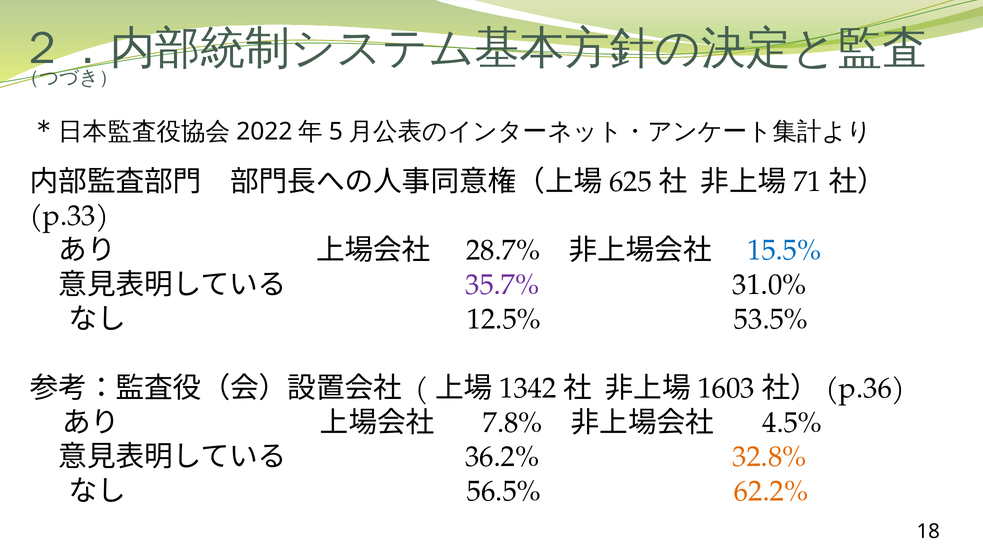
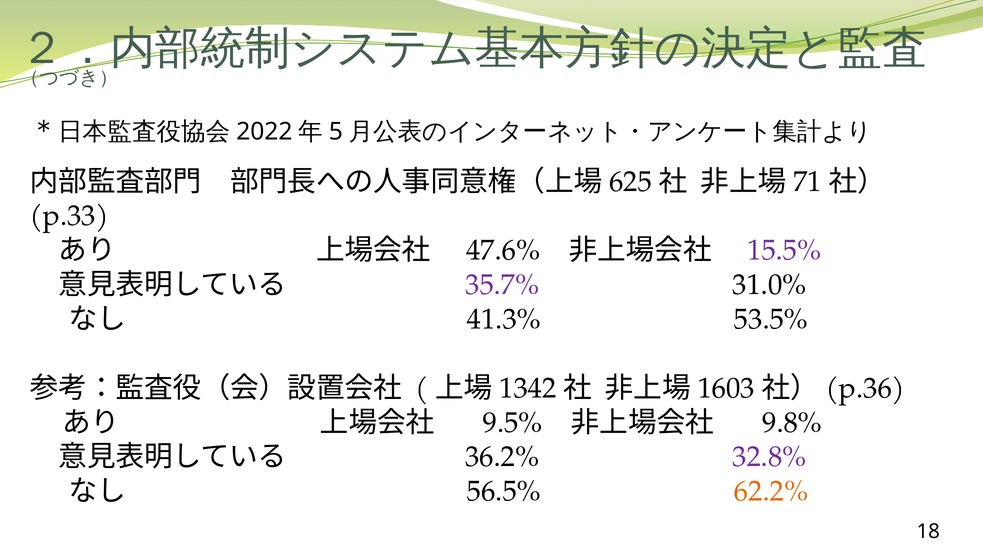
28.7%: 28.7% -> 47.6% (503, 250)
15.5% colour: blue -> purple (784, 250)
12.5%: 12.5% -> 41.3% (504, 319)
7.8%: 7.8% -> 9.5% (513, 422)
4.5%: 4.5% -> 9.8% (792, 422)
32.8% colour: orange -> purple (769, 457)
